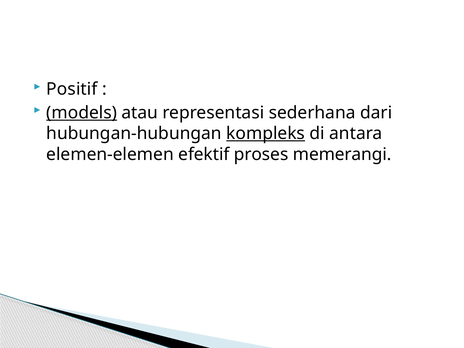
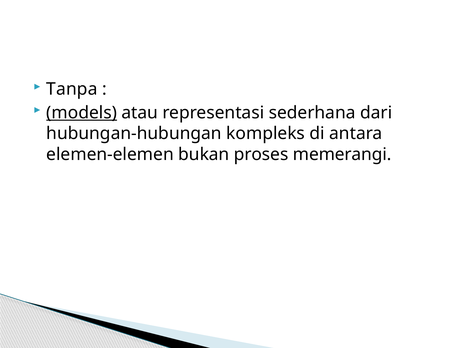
Positif: Positif -> Tanpa (72, 89)
kompleks underline: present -> none (266, 133)
efektif: efektif -> bukan (204, 154)
